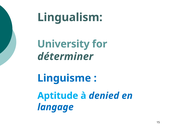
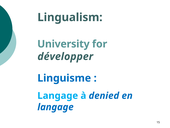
déterminer: déterminer -> développer (65, 56)
Aptitude: Aptitude -> Langage (58, 95)
